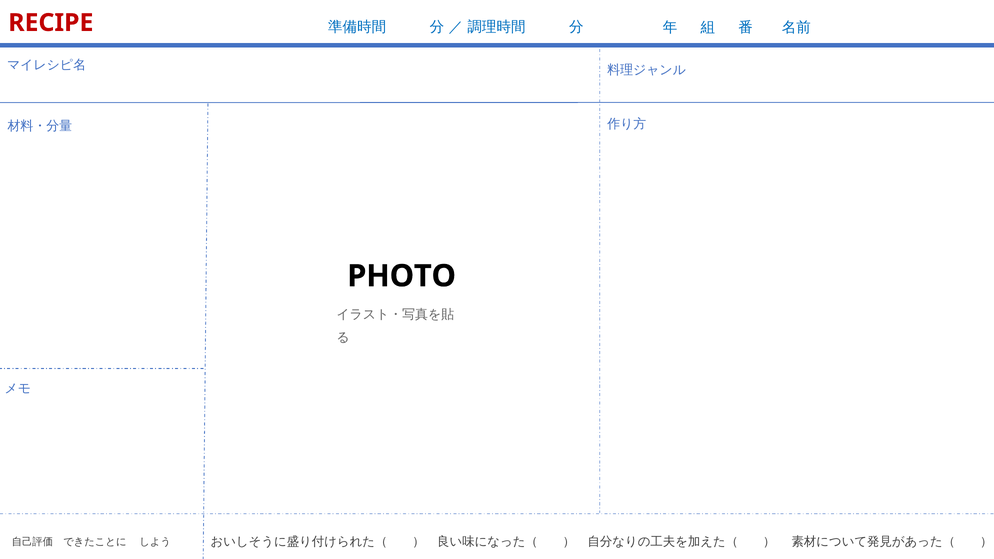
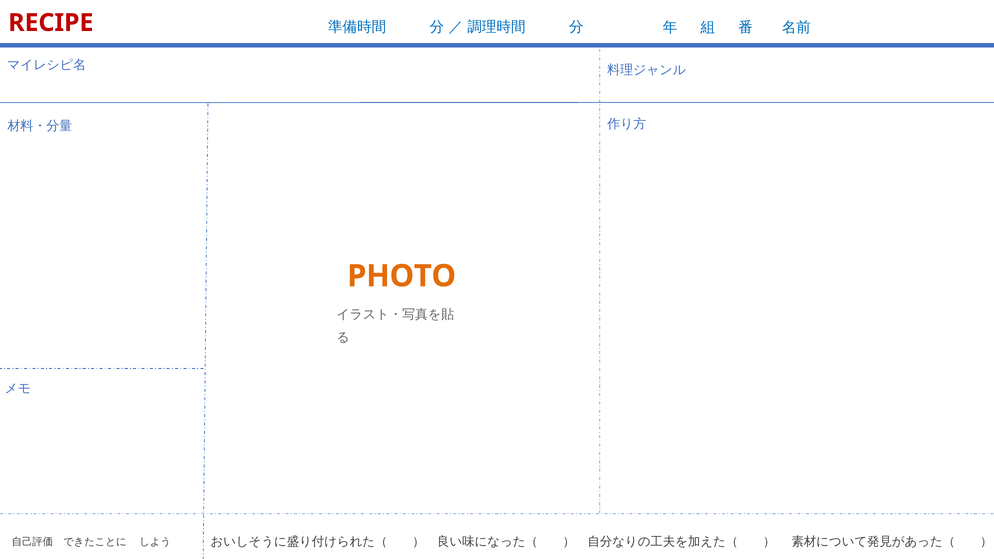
PHOTO colour: black -> orange (402, 276)
